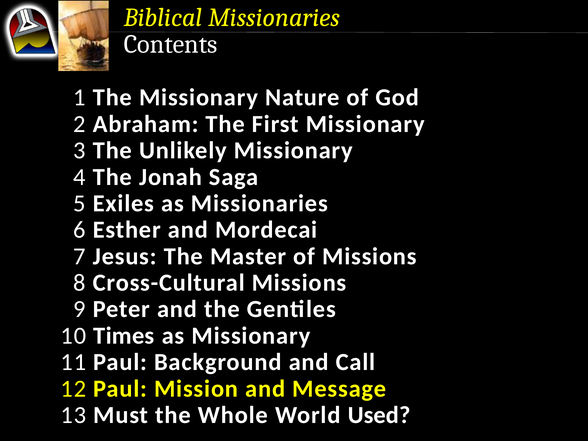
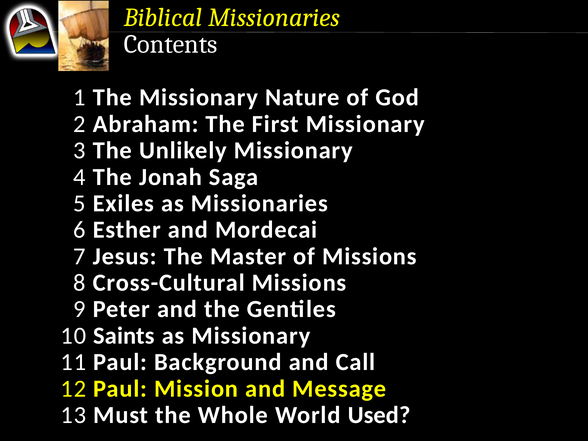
Times: Times -> Saints (124, 336)
